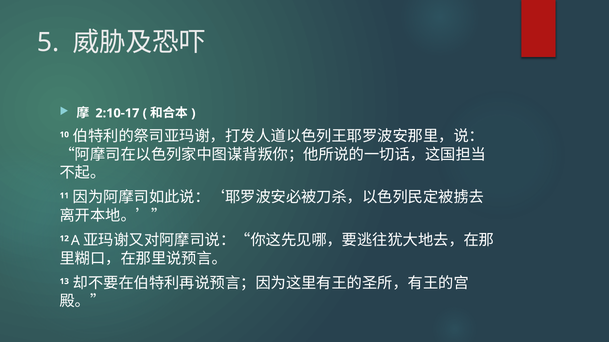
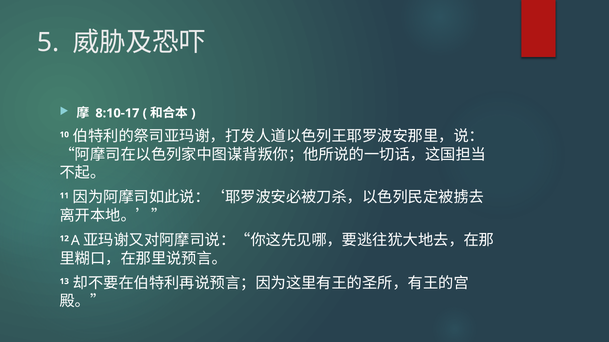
2:10-17: 2:10-17 -> 8:10-17 (117, 113)
